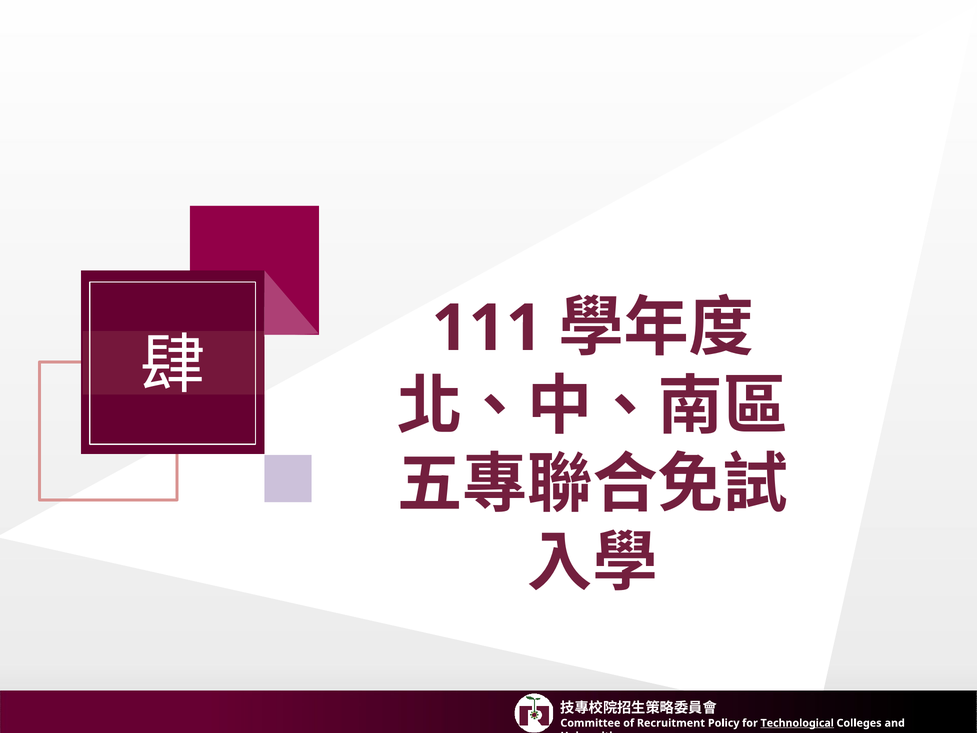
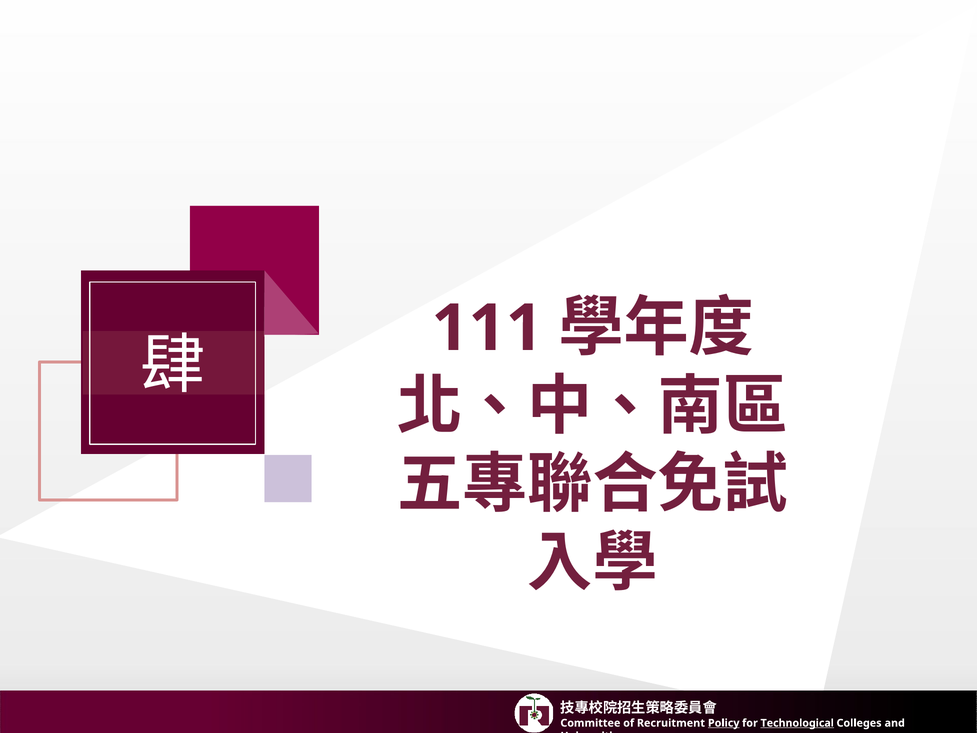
Policy underline: none -> present (724, 723)
